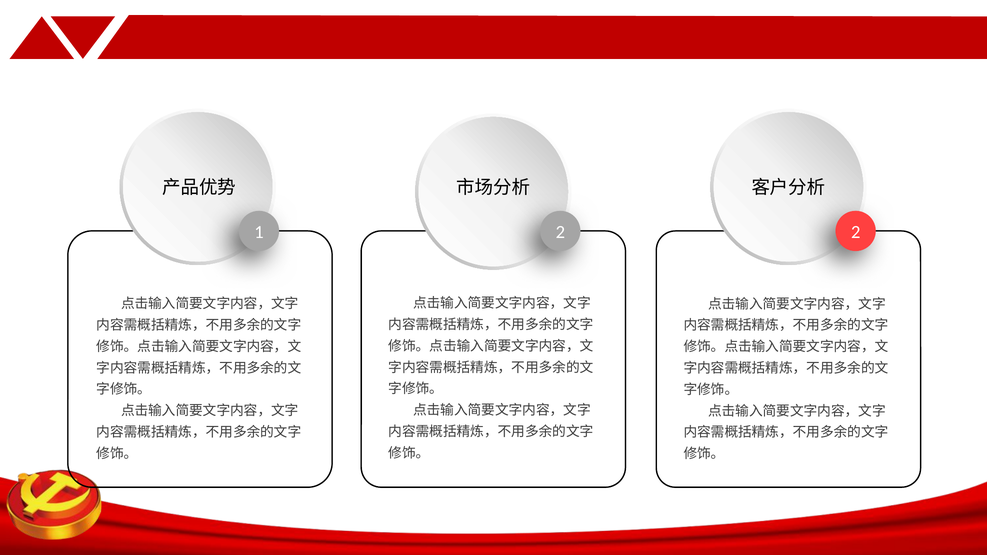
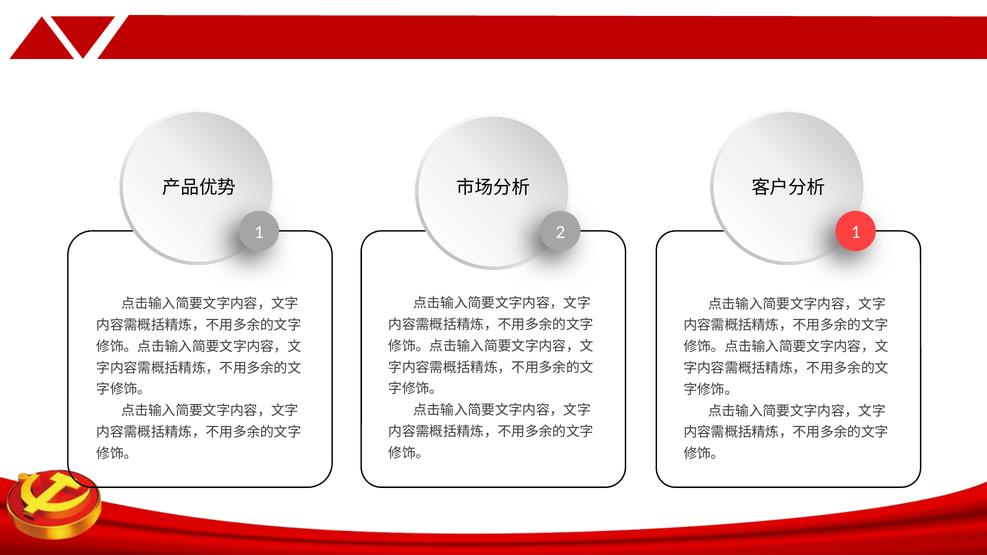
2 2: 2 -> 1 (856, 232)
